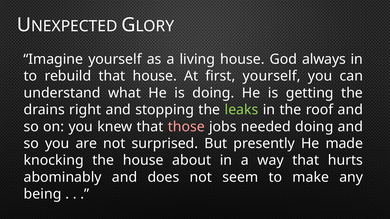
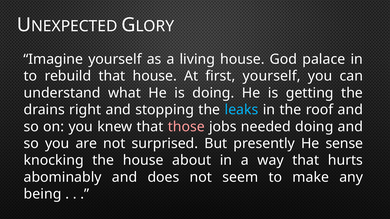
always: always -> palace (324, 59)
leaks colour: light green -> light blue (242, 110)
made: made -> sense (344, 144)
